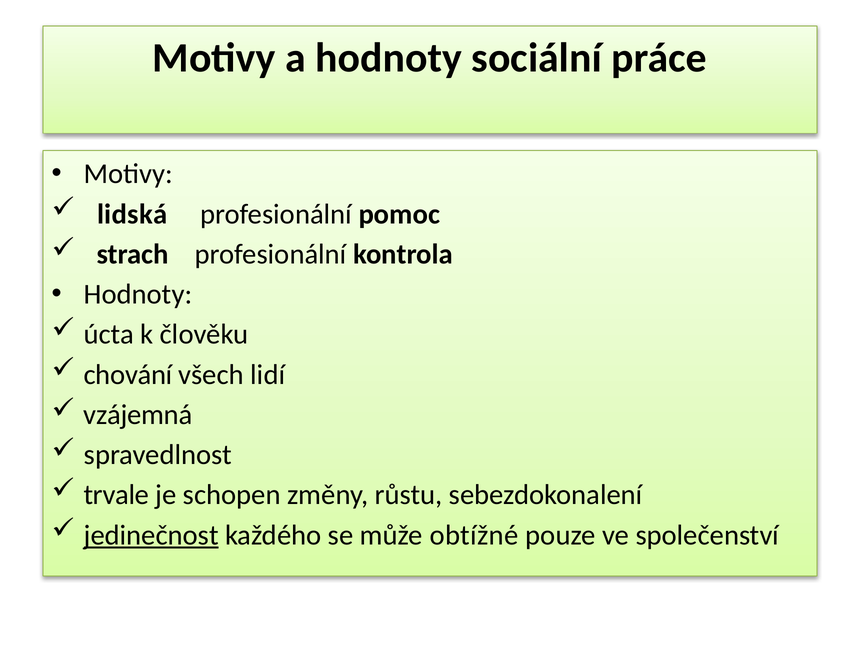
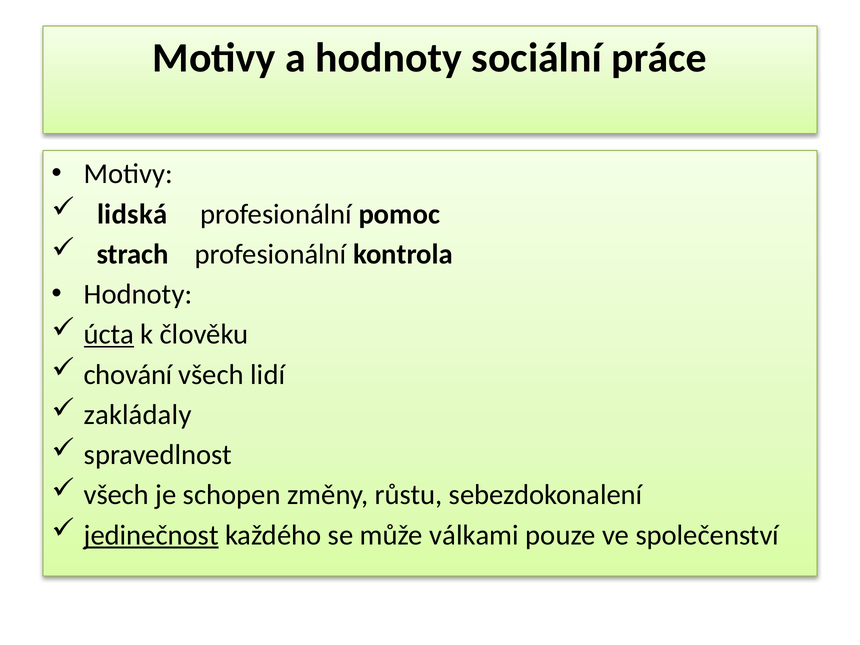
úcta underline: none -> present (109, 335)
vzájemná: vzájemná -> zakládaly (138, 415)
trvale: trvale -> všech (116, 495)
obtížné: obtížné -> válkami (474, 535)
